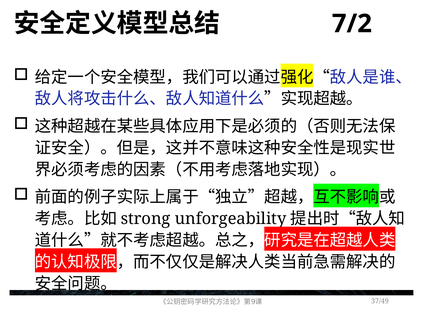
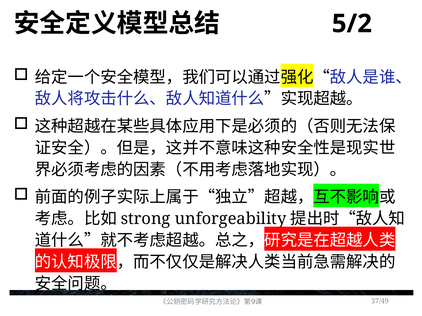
7/2: 7/2 -> 5/2 (352, 24)
